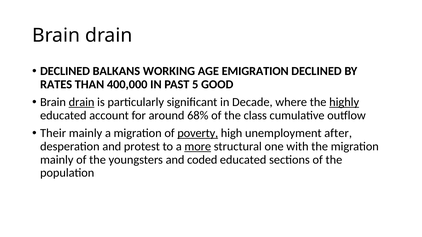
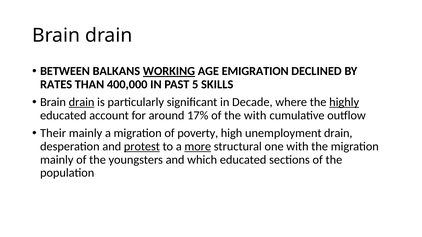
DECLINED: DECLINED -> BETWEEN (65, 71)
WORKING underline: none -> present (169, 71)
GOOD: GOOD -> SKILLS (217, 85)
68%: 68% -> 17% (198, 116)
the class: class -> with (255, 116)
poverty underline: present -> none (198, 133)
unemployment after: after -> drain (338, 133)
protest underline: none -> present (142, 147)
coded: coded -> which (202, 160)
